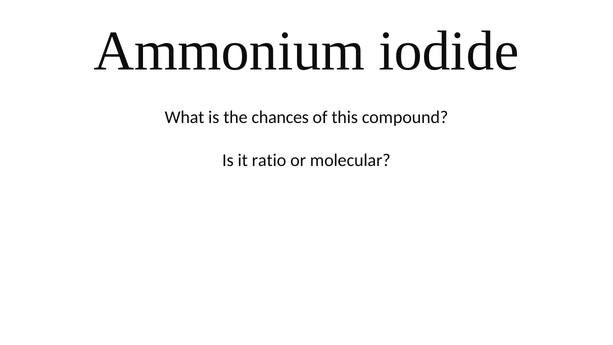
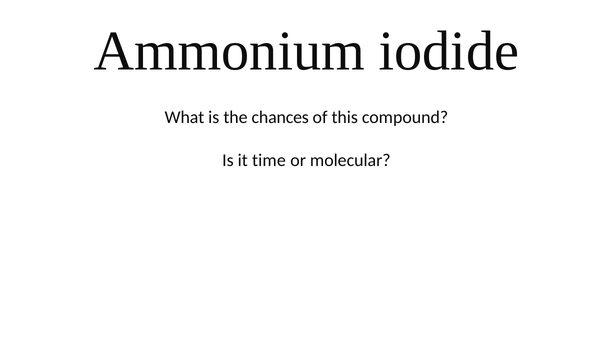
ratio: ratio -> time (269, 160)
